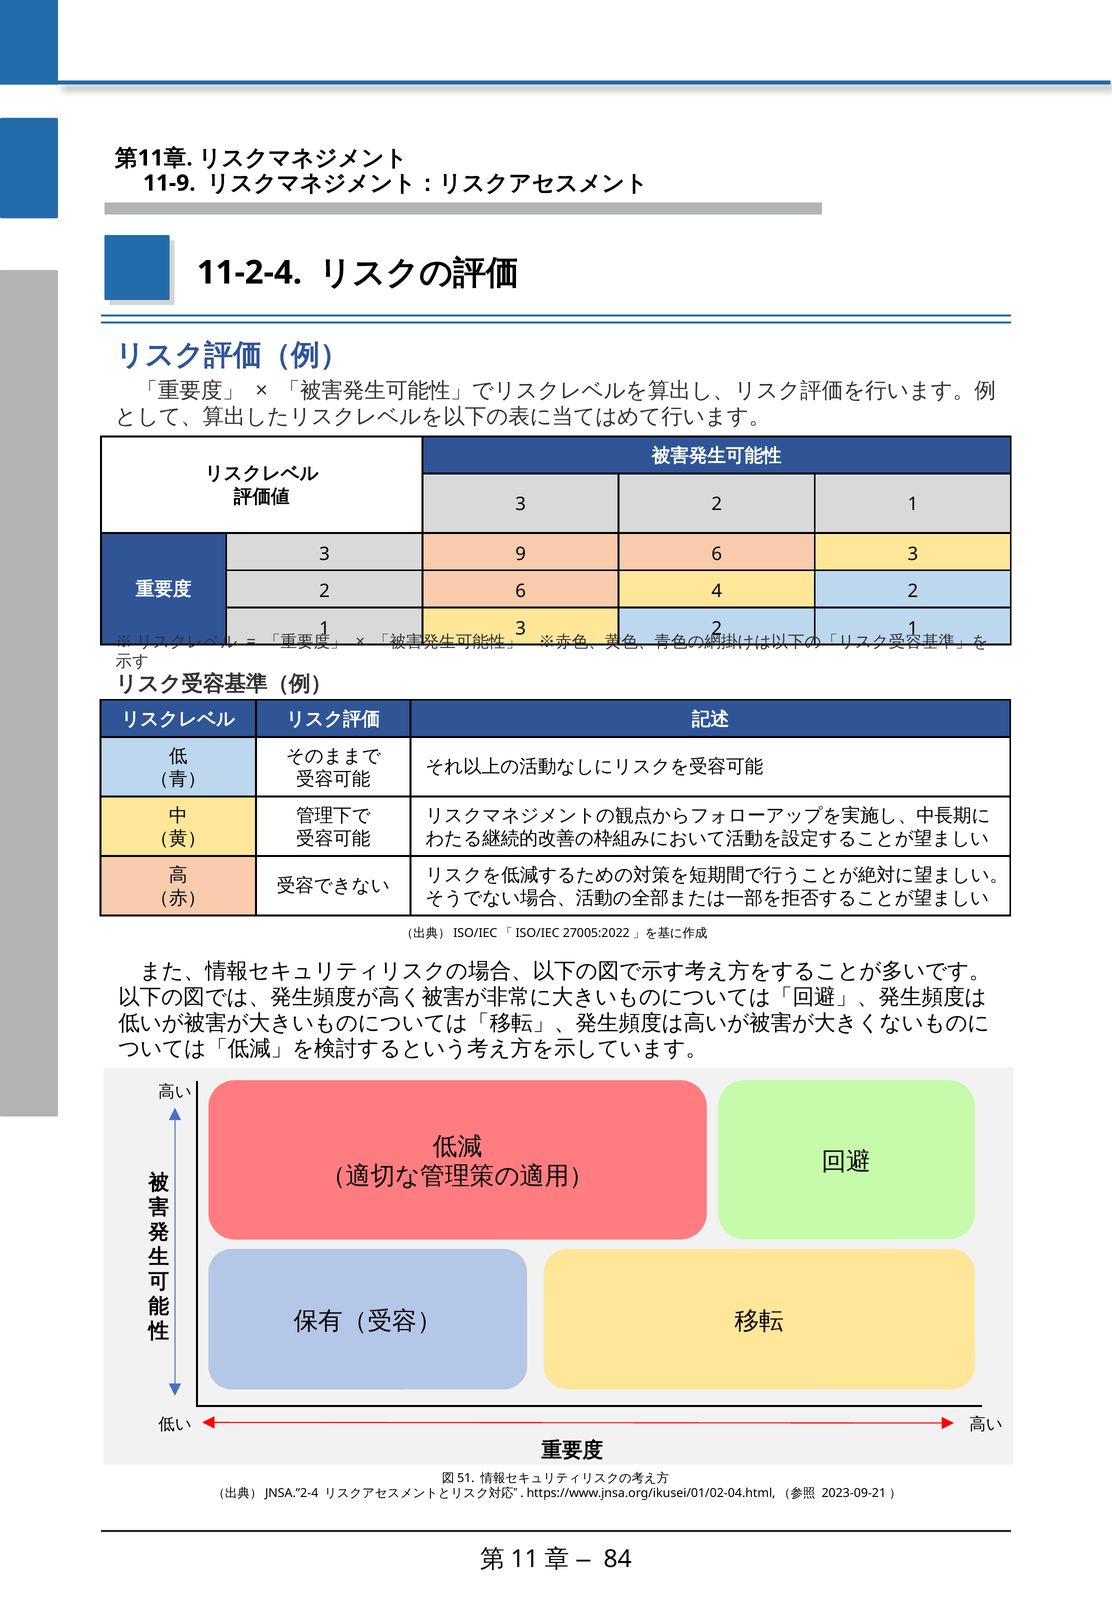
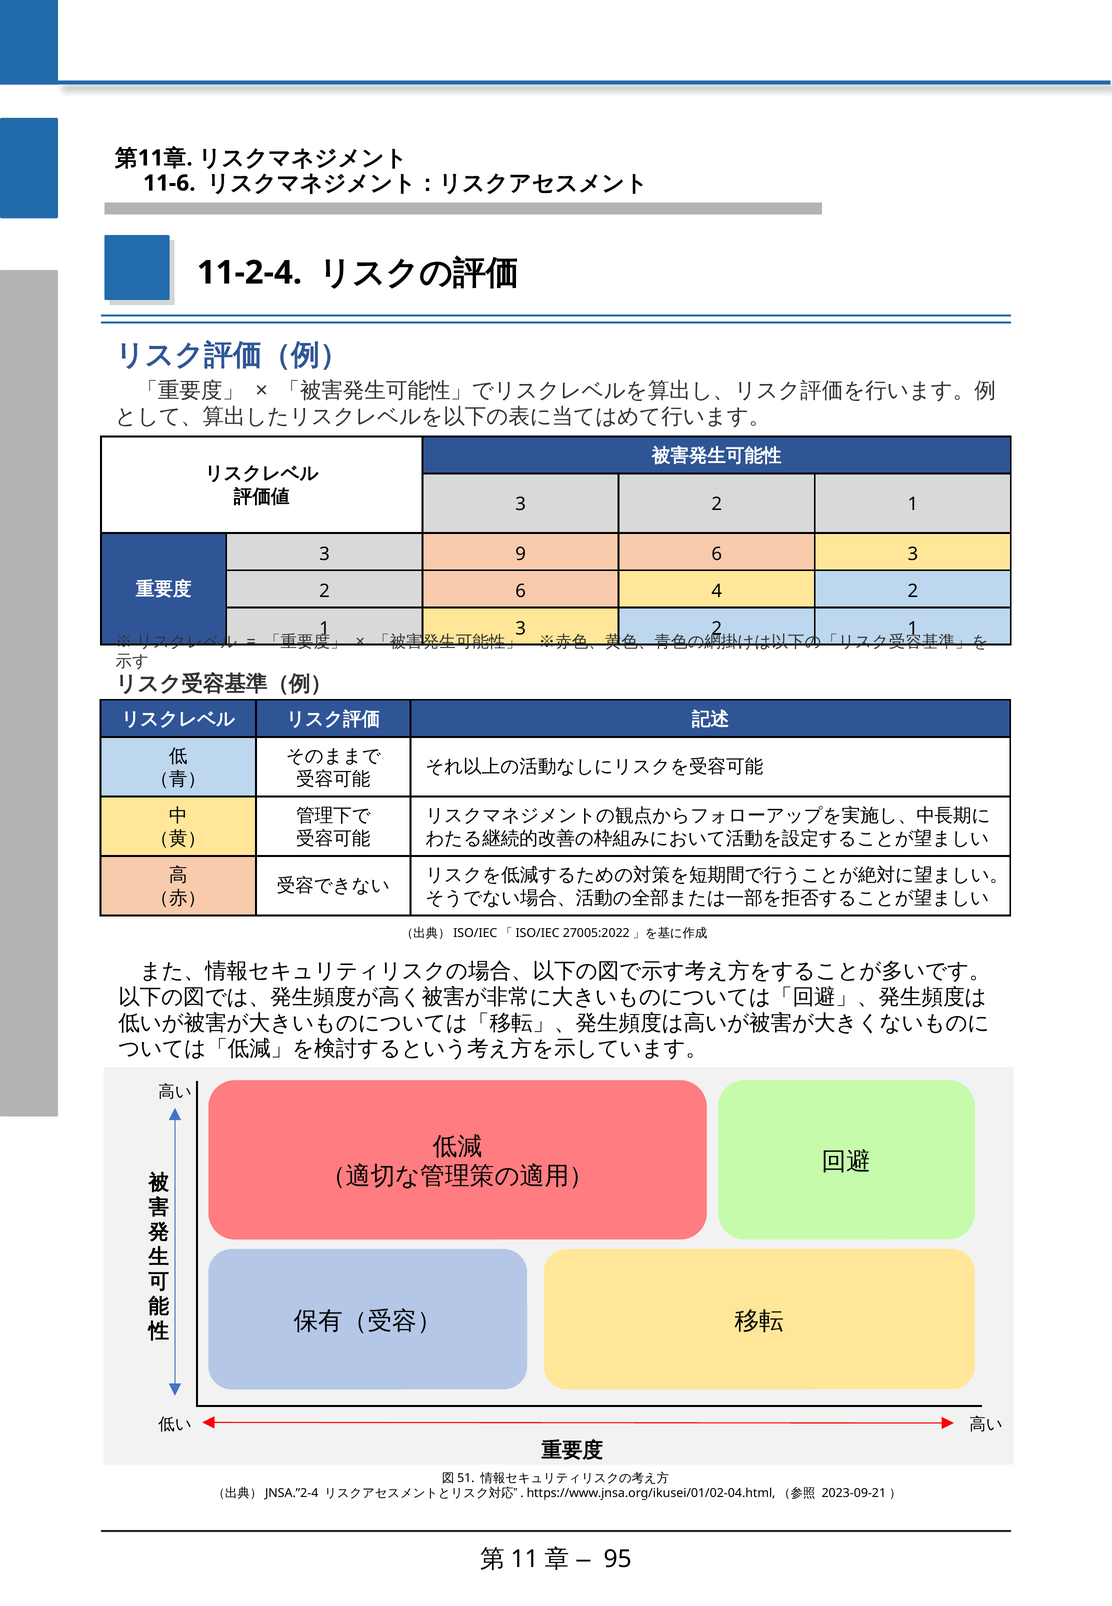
11-9: 11-9 -> 11-6 (169, 183)
84: 84 -> 95 (618, 1560)
